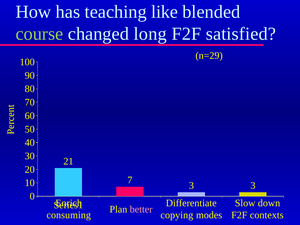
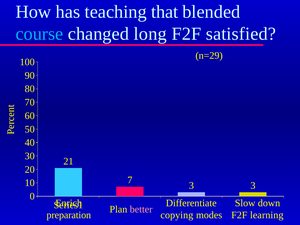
like: like -> that (165, 12)
course colour: light green -> light blue (39, 34)
consuming: consuming -> preparation (69, 215)
contexts: contexts -> learning (267, 215)
